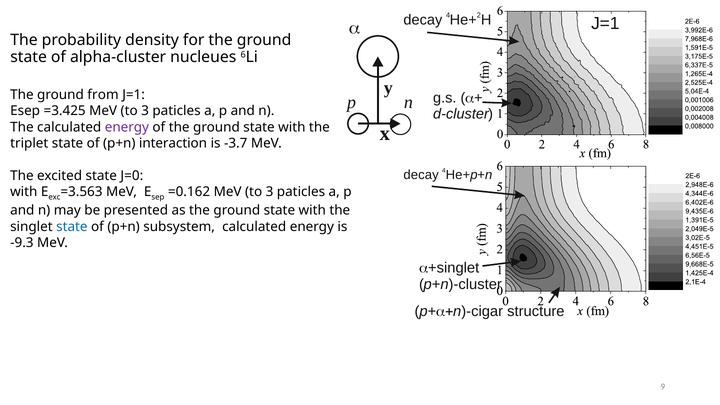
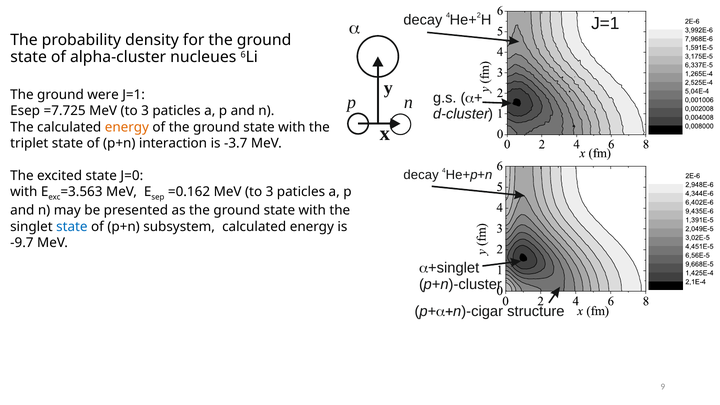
from: from -> were (103, 95)
=3.425: =3.425 -> =7.725 (65, 111)
energy colour: purple -> orange (127, 127)
-9.3: -9.3 -> -9.7 (22, 243)
